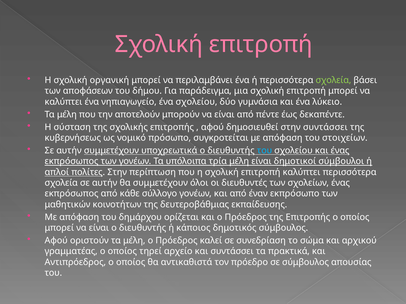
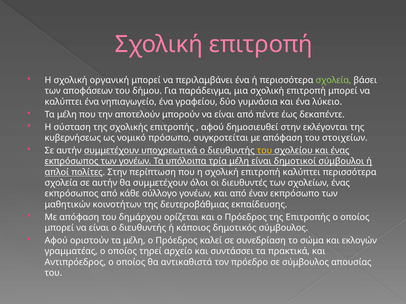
ένα σχολείου: σχολείου -> γραφείου (197, 102)
στην συντάσσει: συντάσσει -> εκλέγονται (325, 127)
του colour: light blue -> yellow (264, 151)
αρχικού: αρχικού -> εκλογών (359, 241)
